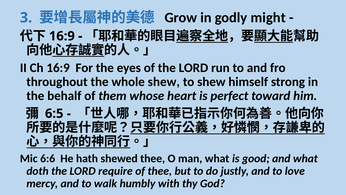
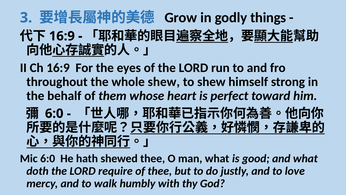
might: might -> things (268, 18)
6:5: 6:5 -> 6:0 (54, 113)
Mic 6:6: 6:6 -> 6:0 (48, 158)
